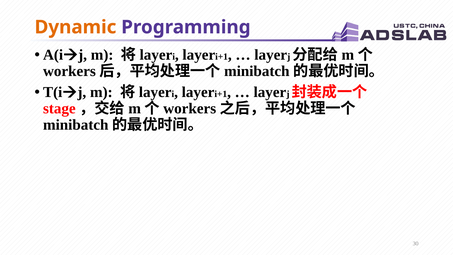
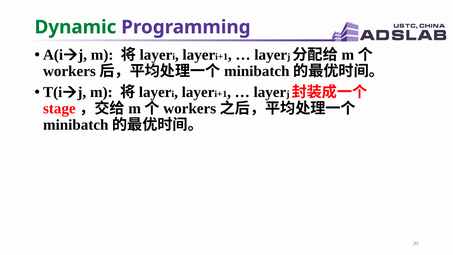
Dynamic colour: orange -> green (75, 27)
